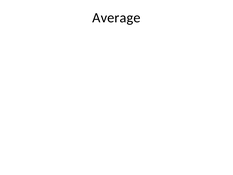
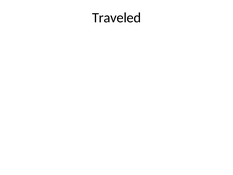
Average: Average -> Traveled (117, 18)
